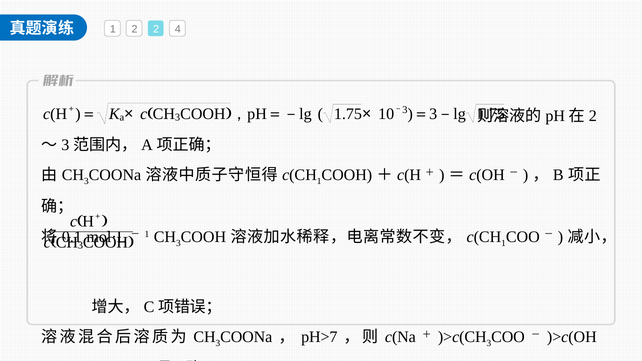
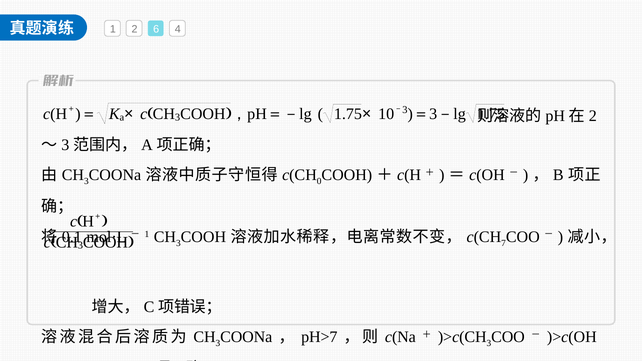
2 2: 2 -> 6 (156, 29)
1: 1 -> 0 (319, 181)
1: 1 -> 7 (504, 243)
